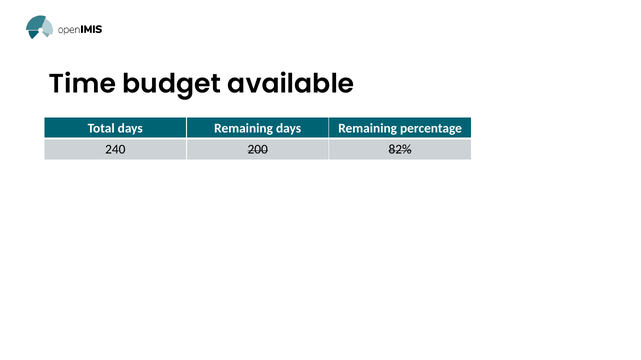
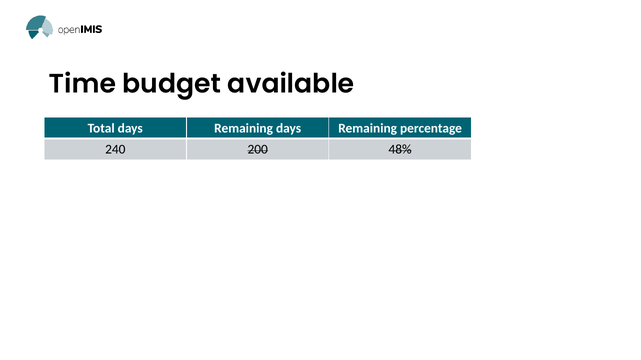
82%: 82% -> 48% (400, 149)
